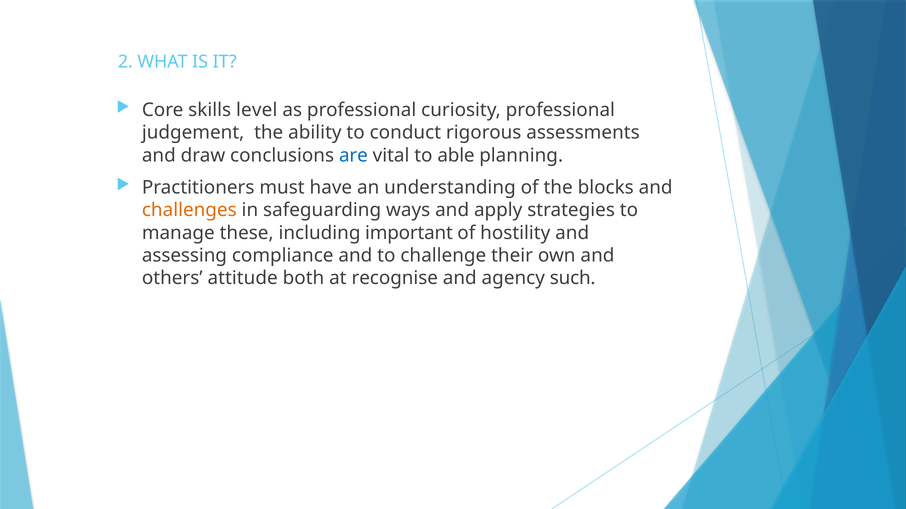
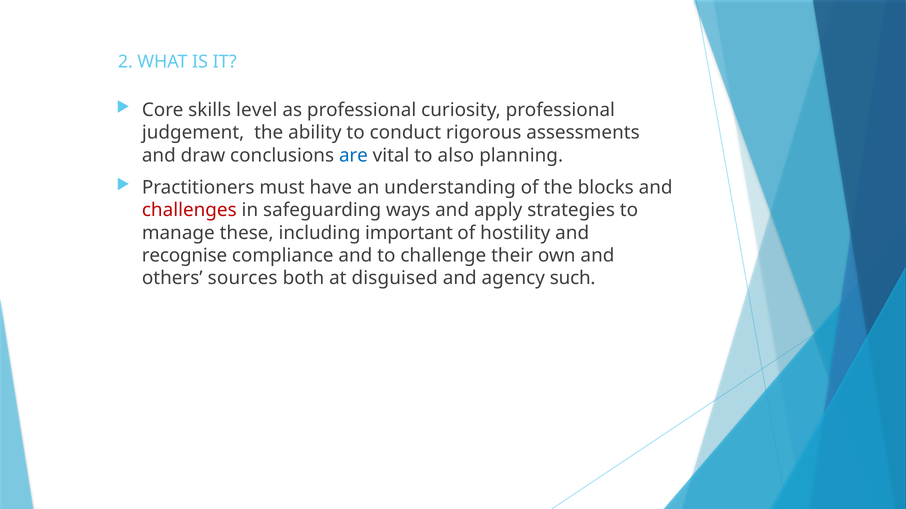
able: able -> also (456, 156)
challenges colour: orange -> red (189, 210)
assessing: assessing -> recognise (185, 256)
attitude: attitude -> sources (243, 278)
recognise: recognise -> disguised (395, 278)
